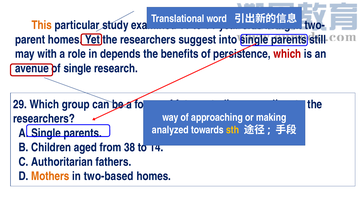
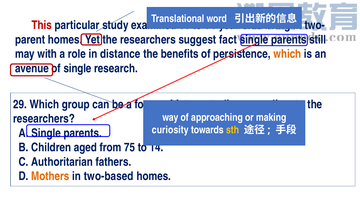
This colour: orange -> red (42, 25)
into: into -> fact (228, 40)
depends: depends -> distance (120, 54)
which colour: red -> orange (287, 54)
analyzed: analyzed -> curiosity (170, 130)
38: 38 -> 75 (130, 148)
